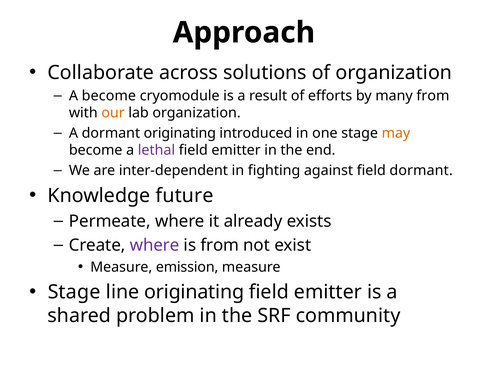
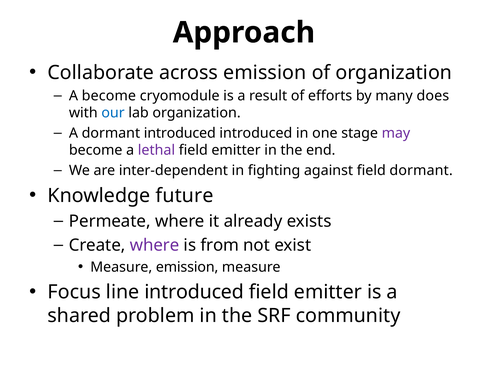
across solutions: solutions -> emission (265, 73)
many from: from -> does (433, 96)
our colour: orange -> blue (113, 113)
dormant originating: originating -> introduced (180, 133)
may colour: orange -> purple (396, 133)
Stage: Stage -> Focus (74, 292)
line originating: originating -> introduced (194, 292)
